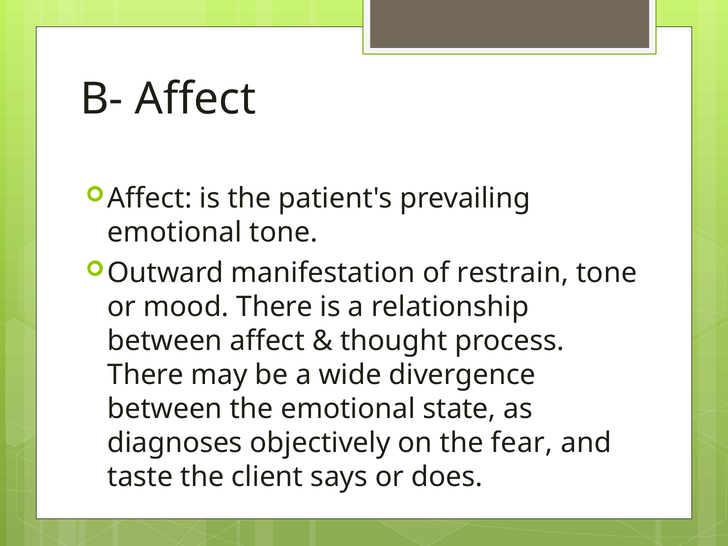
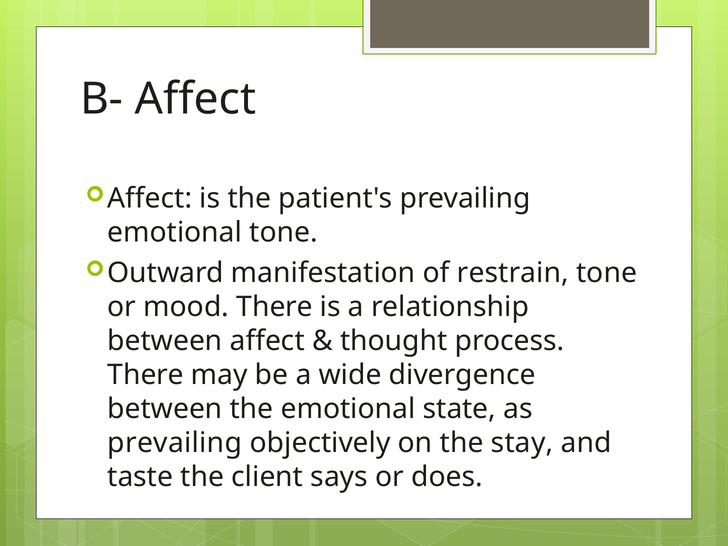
diagnoses: diagnoses -> prevailing (175, 443)
fear: fear -> stay (522, 443)
